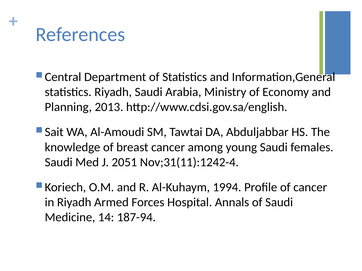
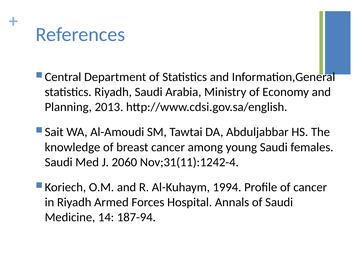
2051: 2051 -> 2060 (124, 162)
